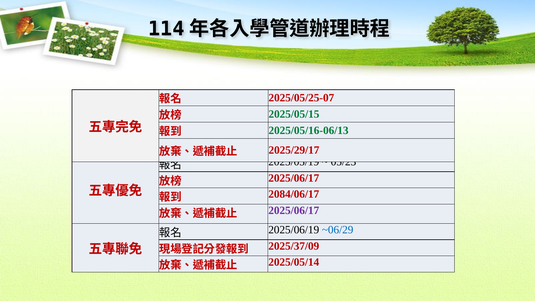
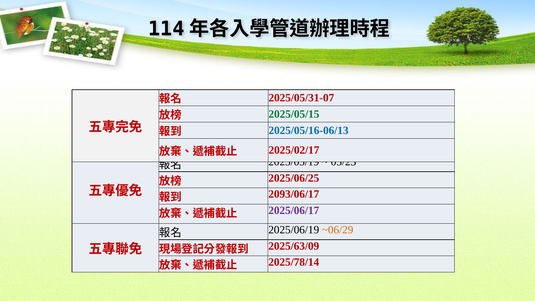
2025/05/25-07: 2025/05/25-07 -> 2025/05/31-07 (301, 98)
2025/05/16-06/13 colour: green -> blue (309, 130)
2025/29/17: 2025/29/17 -> 2025/02/17 (294, 150)
2025/06/17: 2025/06/17 -> 2025/06/25 (294, 178)
2084/06/17: 2084/06/17 -> 2093/06/17 (294, 194)
~06/29 colour: blue -> orange (338, 230)
2025/37/09: 2025/37/09 -> 2025/63/09 (294, 246)
2025/05/14: 2025/05/14 -> 2025/78/14 (294, 262)
